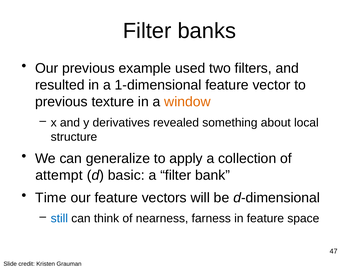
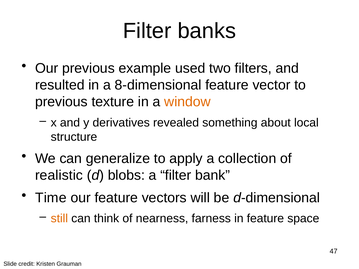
1-dimensional: 1-dimensional -> 8-dimensional (158, 85)
attempt: attempt -> realistic (59, 175)
basic: basic -> blobs (126, 175)
still colour: blue -> orange (59, 219)
